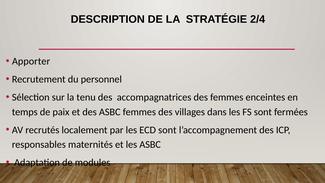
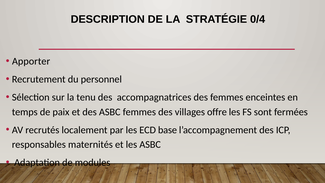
2/4: 2/4 -> 0/4 (258, 19)
dans: dans -> offre (217, 112)
ECD sont: sont -> base (167, 130)
